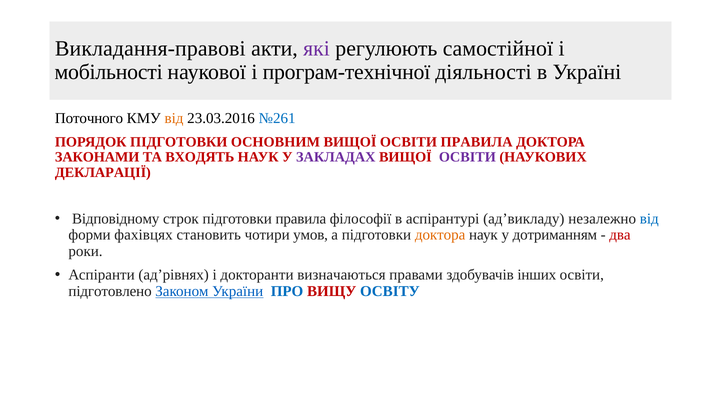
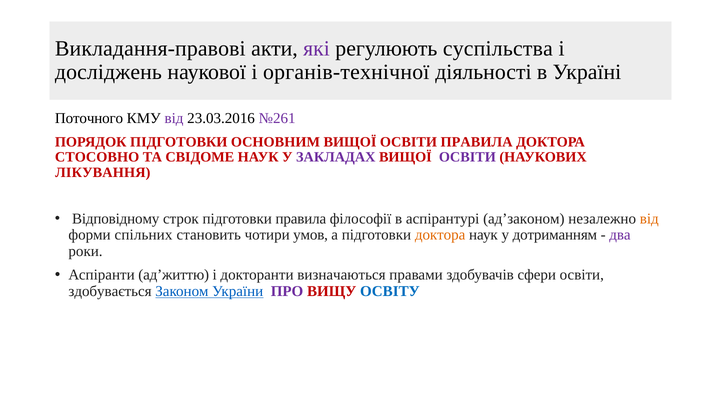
самостійної: самостійної -> суспільства (498, 49)
мобільності: мобільності -> досліджень (108, 72)
програм-технічної: програм-технічної -> органів-технічної (346, 72)
від colour: orange -> purple (174, 119)
№261 colour: blue -> purple (277, 119)
ЗАКОНАМИ: ЗАКОНАМИ -> СТОСОВНО (97, 157)
ВХОДЯТЬ: ВХОДЯТЬ -> СВІДОМЕ (200, 157)
ДЕКЛАРАЦІЇ: ДЕКЛАРАЦІЇ -> ЛІКУВАННЯ (103, 173)
ад’викладу: ад’викладу -> ад’законом (524, 219)
від colour: blue -> orange (649, 219)
фахівцях: фахівцях -> спільних (144, 235)
два colour: red -> purple (620, 235)
ад’рівнях: ад’рівнях -> ад’життю (174, 275)
інших: інших -> сфери (537, 275)
підготовлено: підготовлено -> здобувається (110, 292)
ПРО colour: blue -> purple (287, 292)
